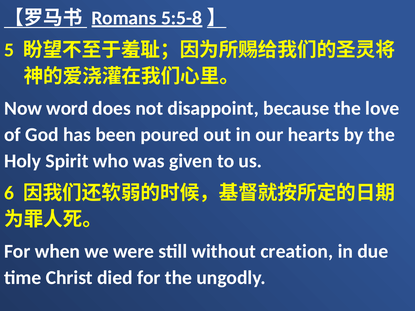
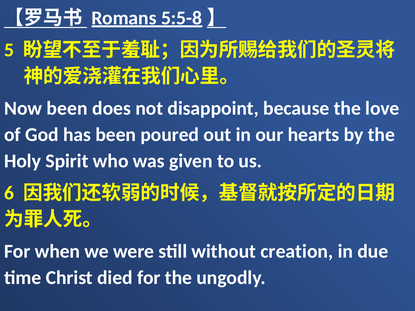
Now word: word -> been (67, 109)
